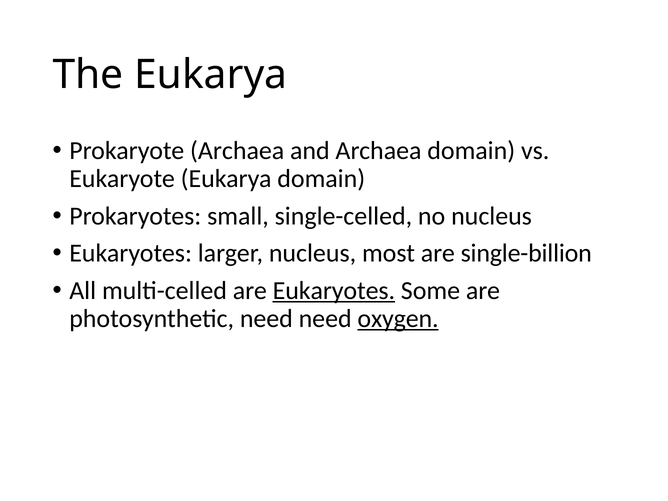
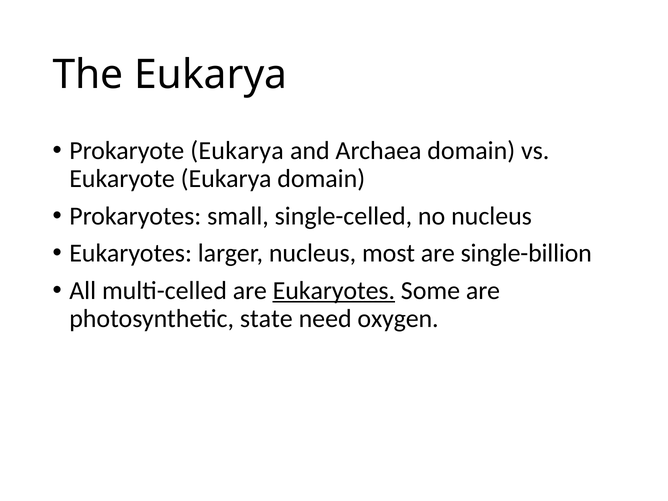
Prokaryote Archaea: Archaea -> Eukarya (237, 151)
photosynthetic need: need -> state (266, 319)
oxygen underline: present -> none (398, 319)
